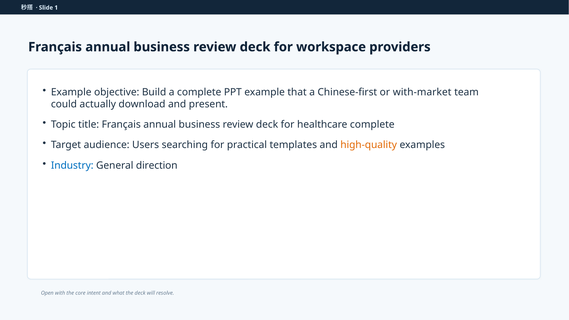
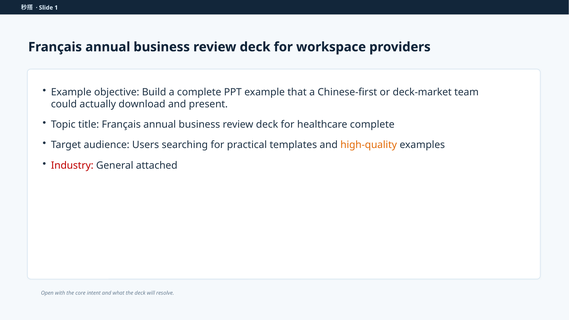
with-market: with-market -> deck-market (422, 92)
Industry colour: blue -> red (72, 165)
direction: direction -> attached (157, 165)
